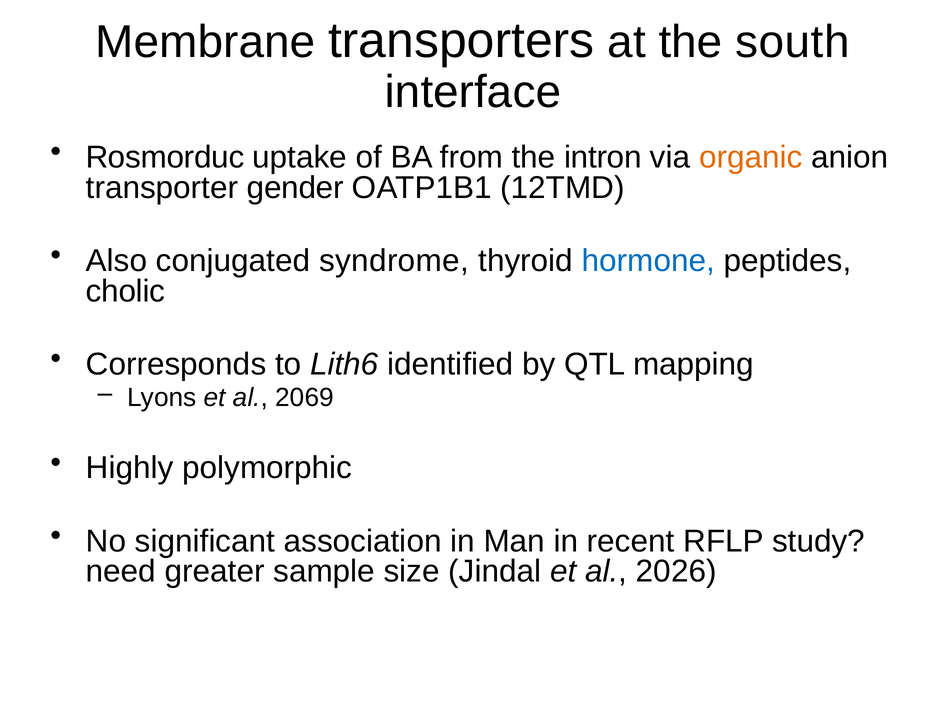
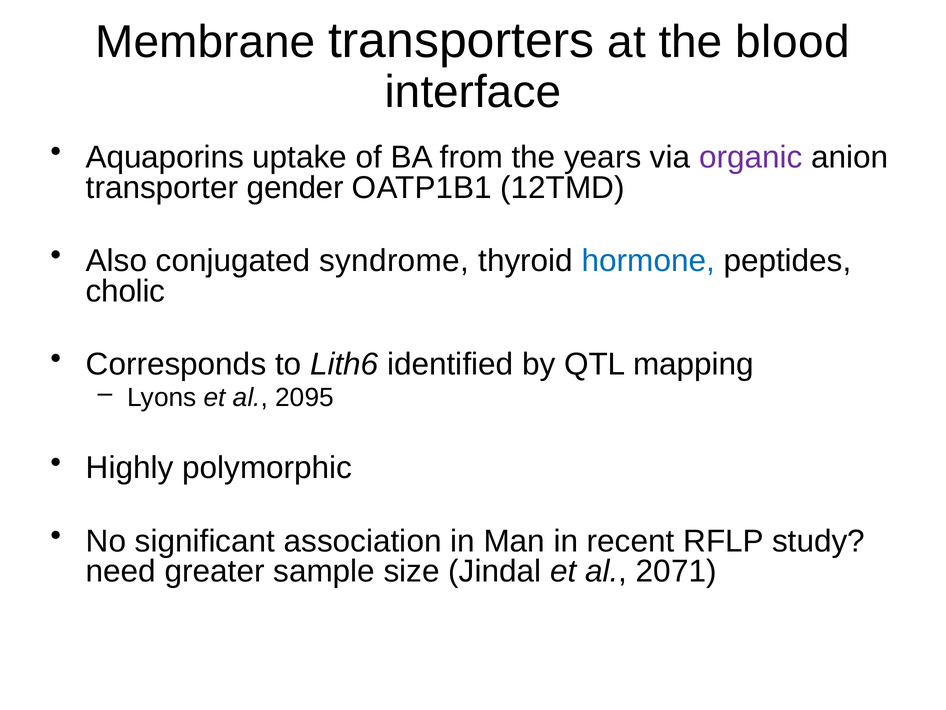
south: south -> blood (793, 42)
Rosmorduc: Rosmorduc -> Aquaporins (165, 157)
intron: intron -> years (603, 157)
organic colour: orange -> purple (751, 157)
2069: 2069 -> 2095 (305, 397)
2026: 2026 -> 2071 (676, 571)
